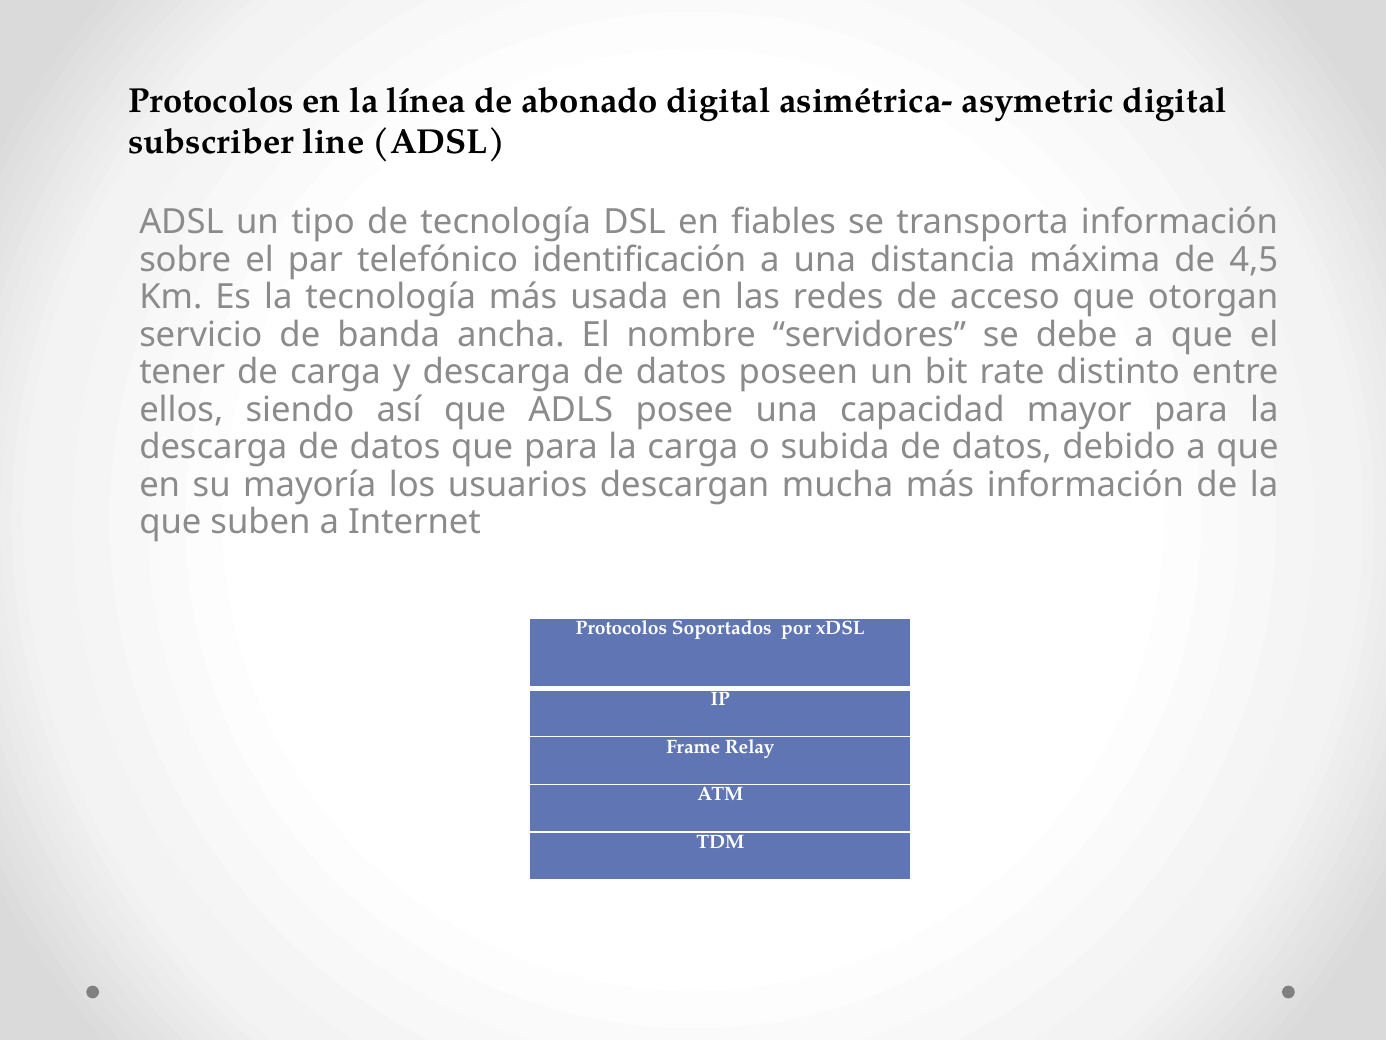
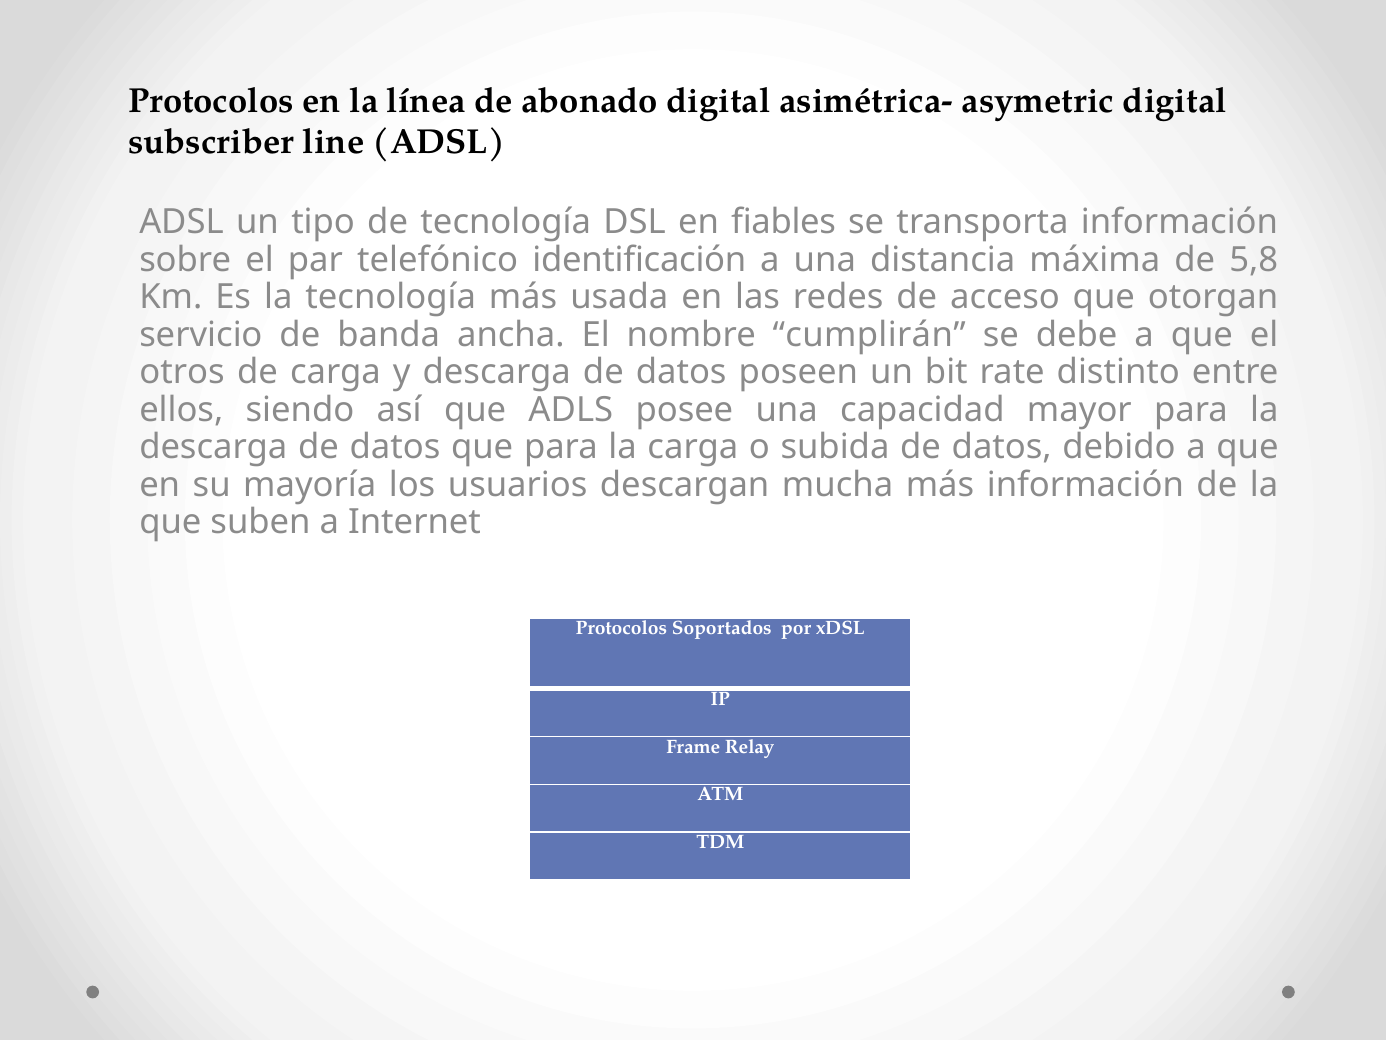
4,5: 4,5 -> 5,8 (1254, 260)
servidores: servidores -> cumplirán (869, 335)
tener: tener -> otros (182, 372)
